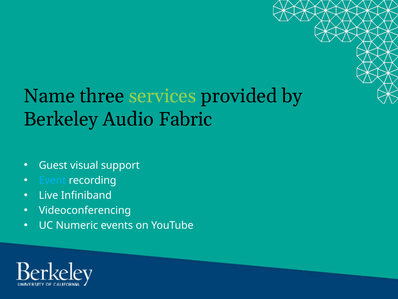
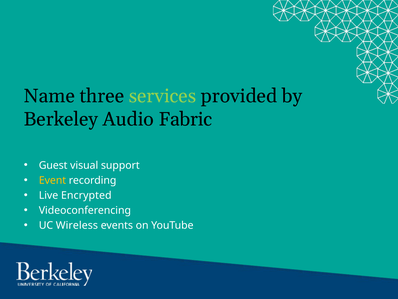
Event colour: light blue -> yellow (52, 180)
Infiniband: Infiniband -> Encrypted (86, 195)
Numeric: Numeric -> Wireless (77, 225)
